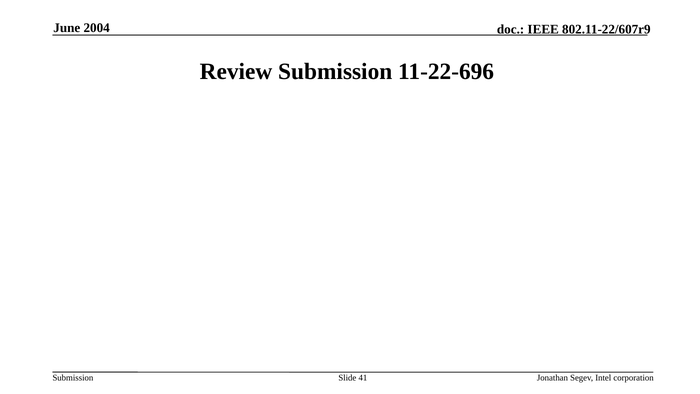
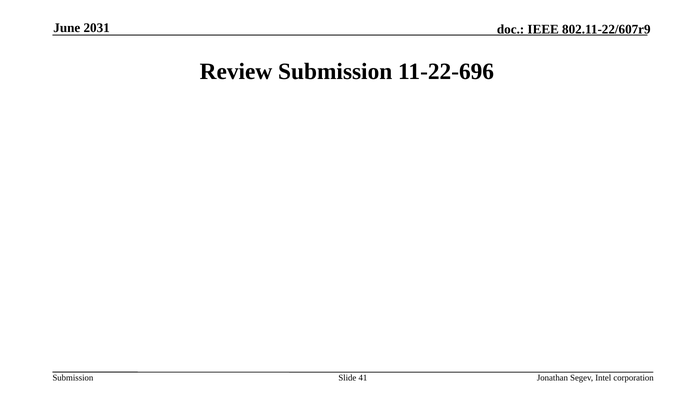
2004: 2004 -> 2031 (97, 28)
